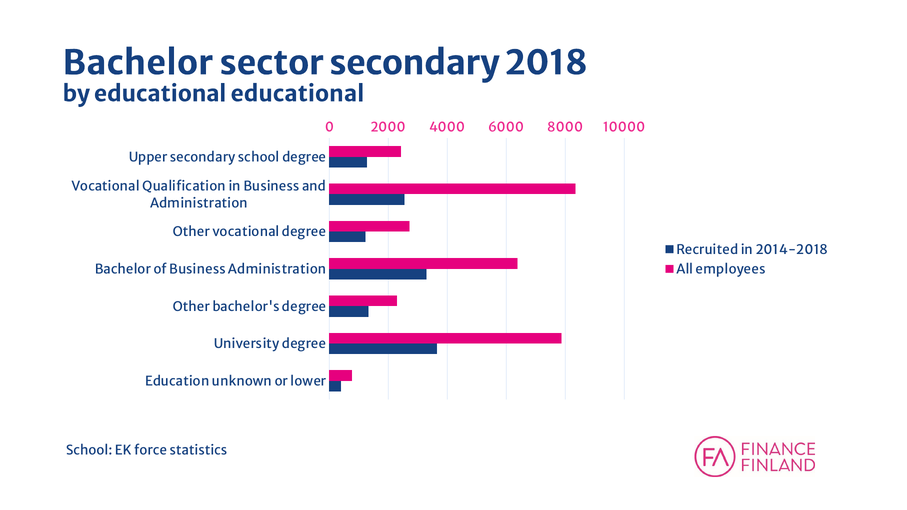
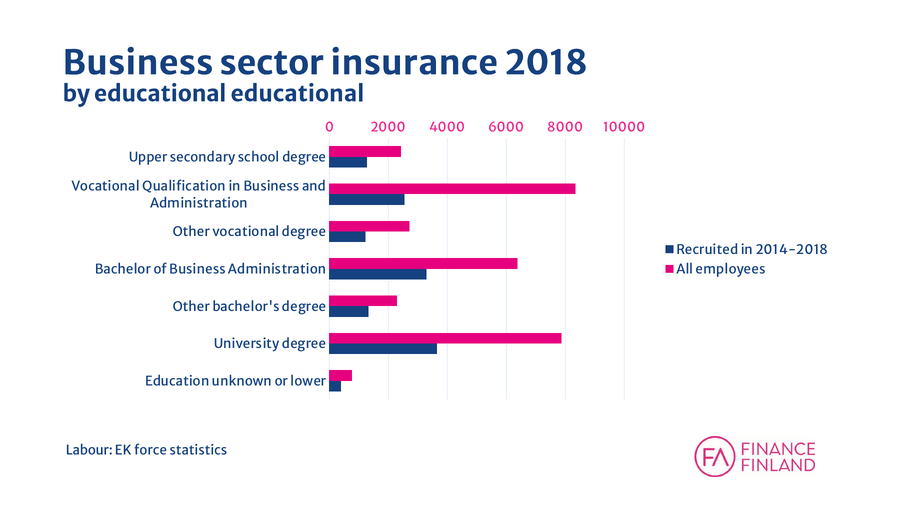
Bachelor: Bachelor -> Business (138, 63)
sector secondary: secondary -> insurance (414, 63)
School: School -> Labour (89, 450)
